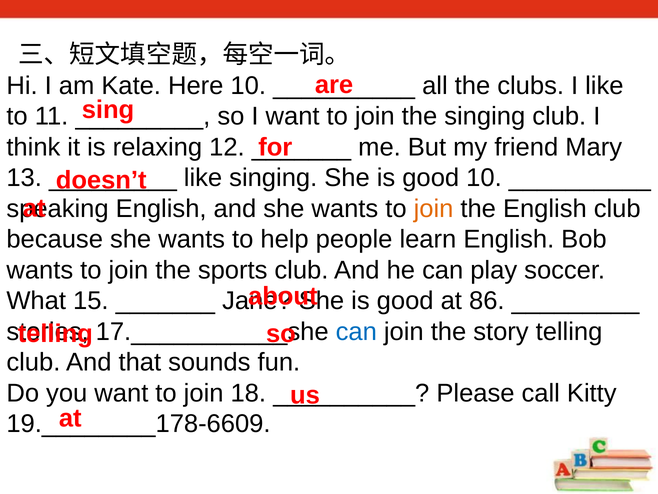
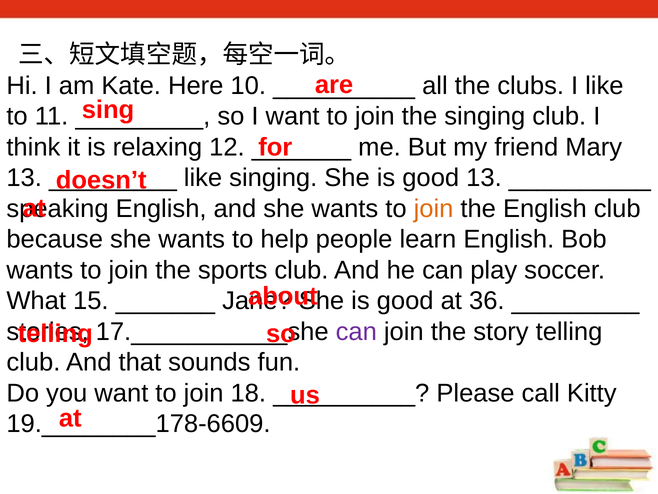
good 10: 10 -> 13 (484, 178)
86: 86 -> 36 (487, 301)
can colour: blue -> purple (356, 331)
